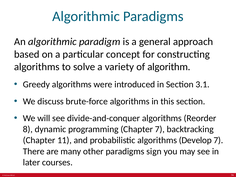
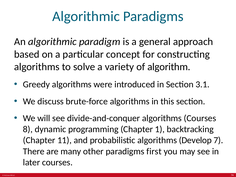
algorithms Reorder: Reorder -> Courses (200, 118)
Chapter 7: 7 -> 1 (160, 129)
sign: sign -> first (154, 151)
